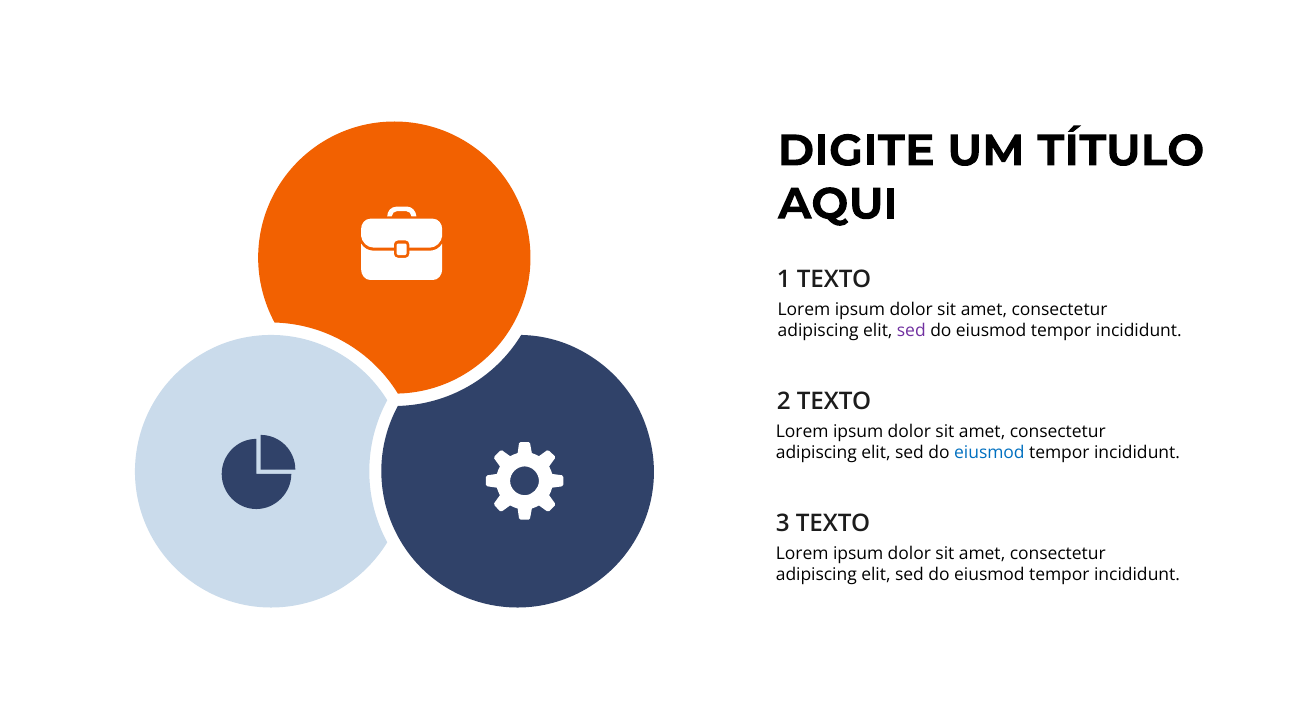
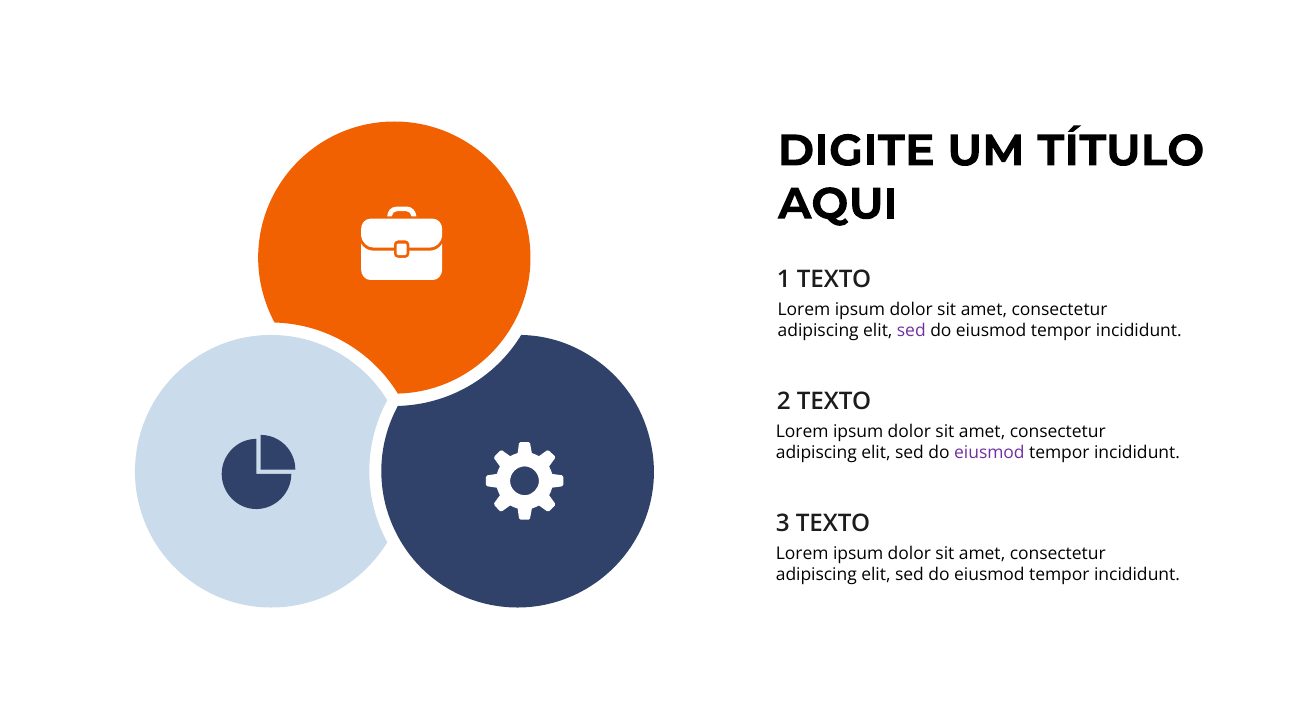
eiusmod colour: blue -> purple (989, 452)
